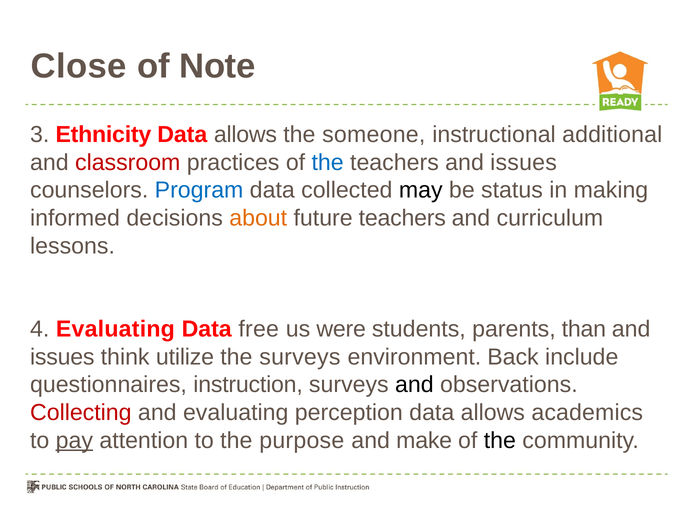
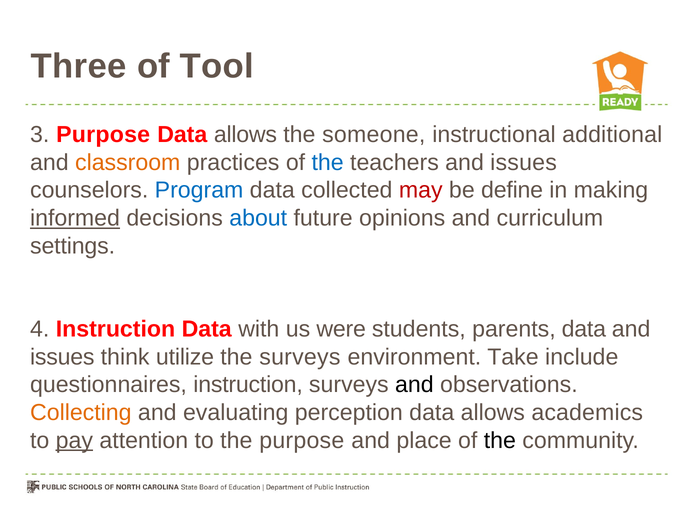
Close: Close -> Three (79, 66)
Note: Note -> Tool (217, 66)
3 Ethnicity: Ethnicity -> Purpose (103, 135)
classroom colour: red -> orange (128, 162)
may colour: black -> red (421, 190)
status: status -> define (512, 190)
informed underline: none -> present (75, 218)
about colour: orange -> blue (258, 218)
future teachers: teachers -> opinions (402, 218)
lessons: lessons -> settings (73, 246)
4 Evaluating: Evaluating -> Instruction (115, 329)
free: free -> with (259, 329)
parents than: than -> data (584, 329)
Back: Back -> Take (513, 357)
Collecting colour: red -> orange (81, 412)
make: make -> place (424, 440)
